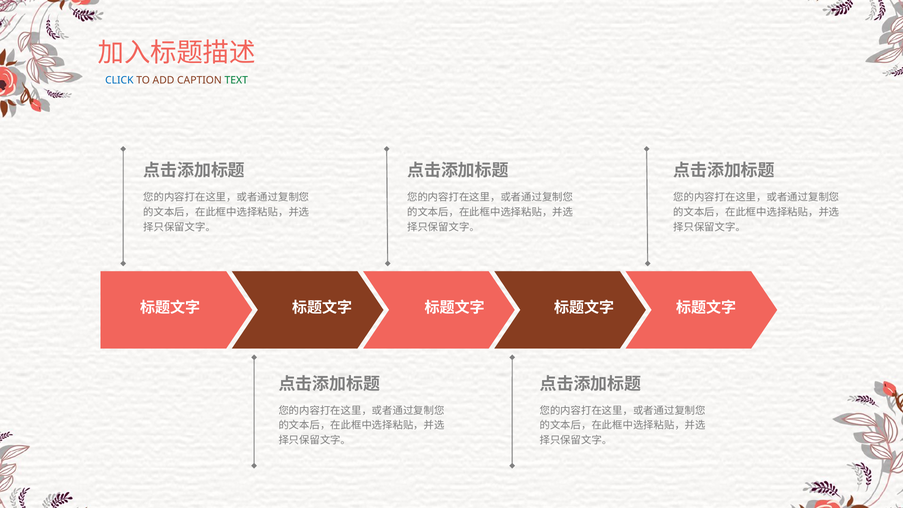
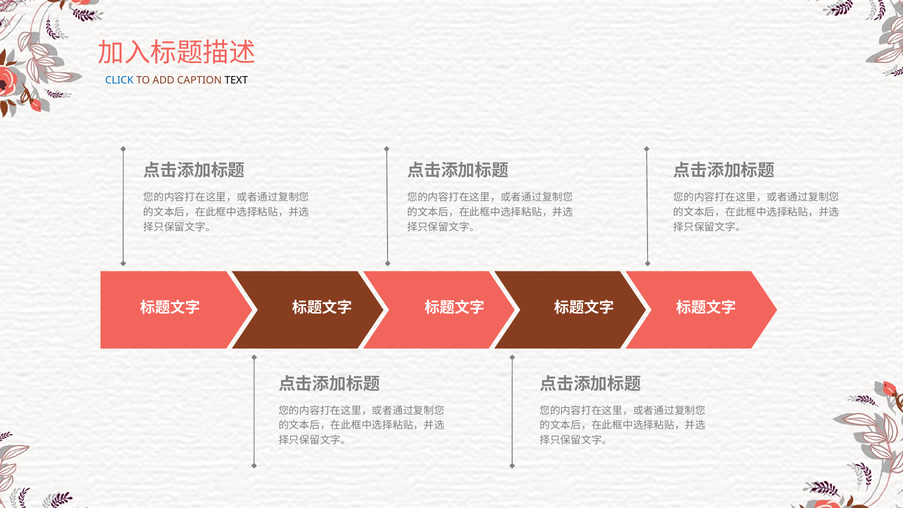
TEXT colour: green -> black (236, 80)
